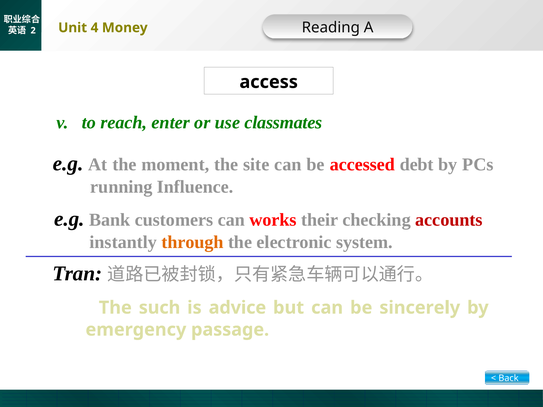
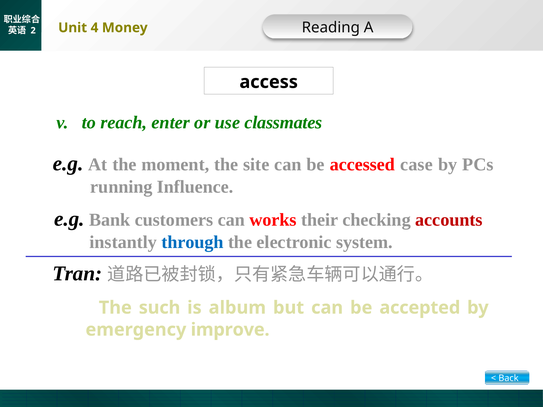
debt: debt -> case (417, 165)
through colour: orange -> blue (192, 242)
advice: advice -> album (237, 308)
sincerely: sincerely -> accepted (420, 308)
passage: passage -> improve (230, 330)
